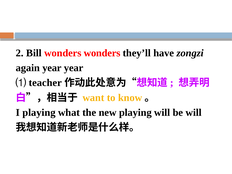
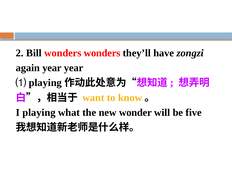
⑴ teacher: teacher -> playing (45, 83)
new playing: playing -> wonder (135, 112)
be will: will -> five (194, 112)
